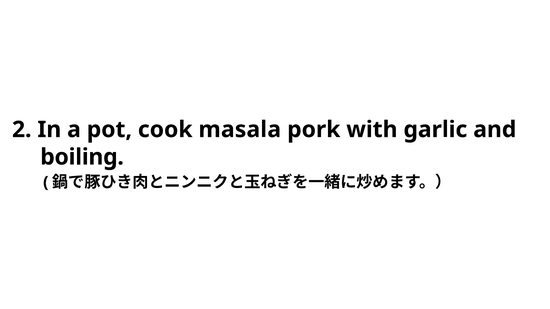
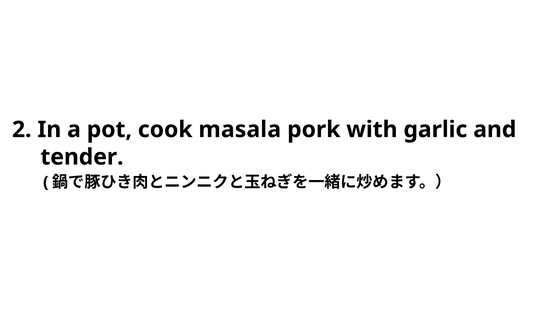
boiling: boiling -> tender (82, 157)
